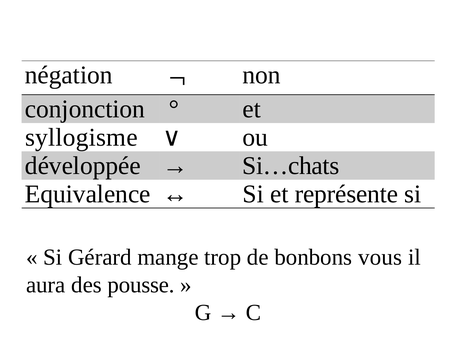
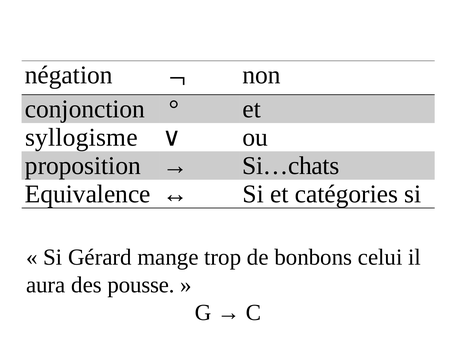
développée: développée -> proposition (83, 165)
représente: représente -> catégories (346, 194)
vous: vous -> celui (380, 257)
